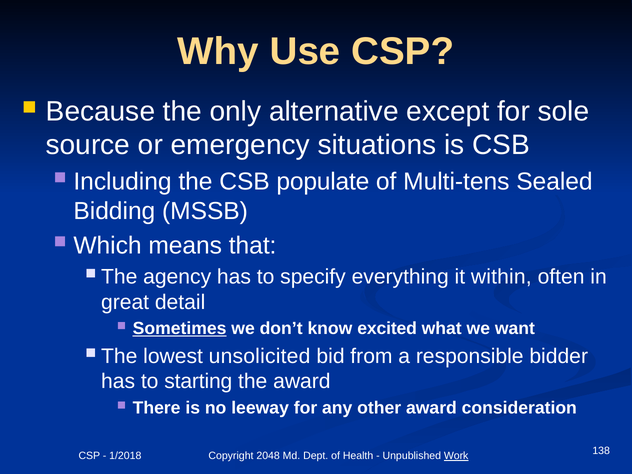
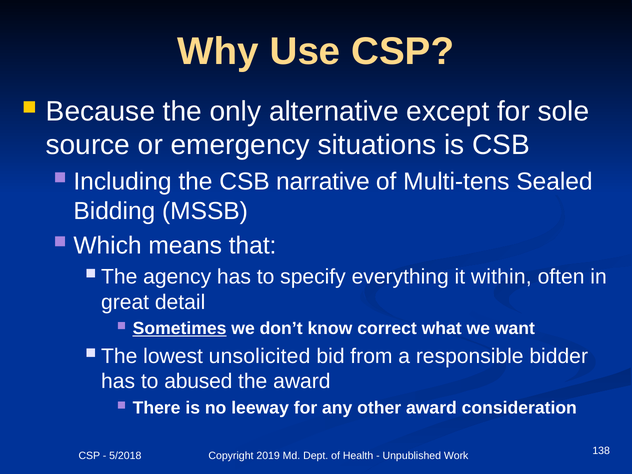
populate: populate -> narrative (323, 182)
excited: excited -> correct (387, 329)
starting: starting -> abused (198, 381)
1/2018: 1/2018 -> 5/2018 (125, 456)
2048: 2048 -> 2019 (268, 456)
Work underline: present -> none (456, 456)
